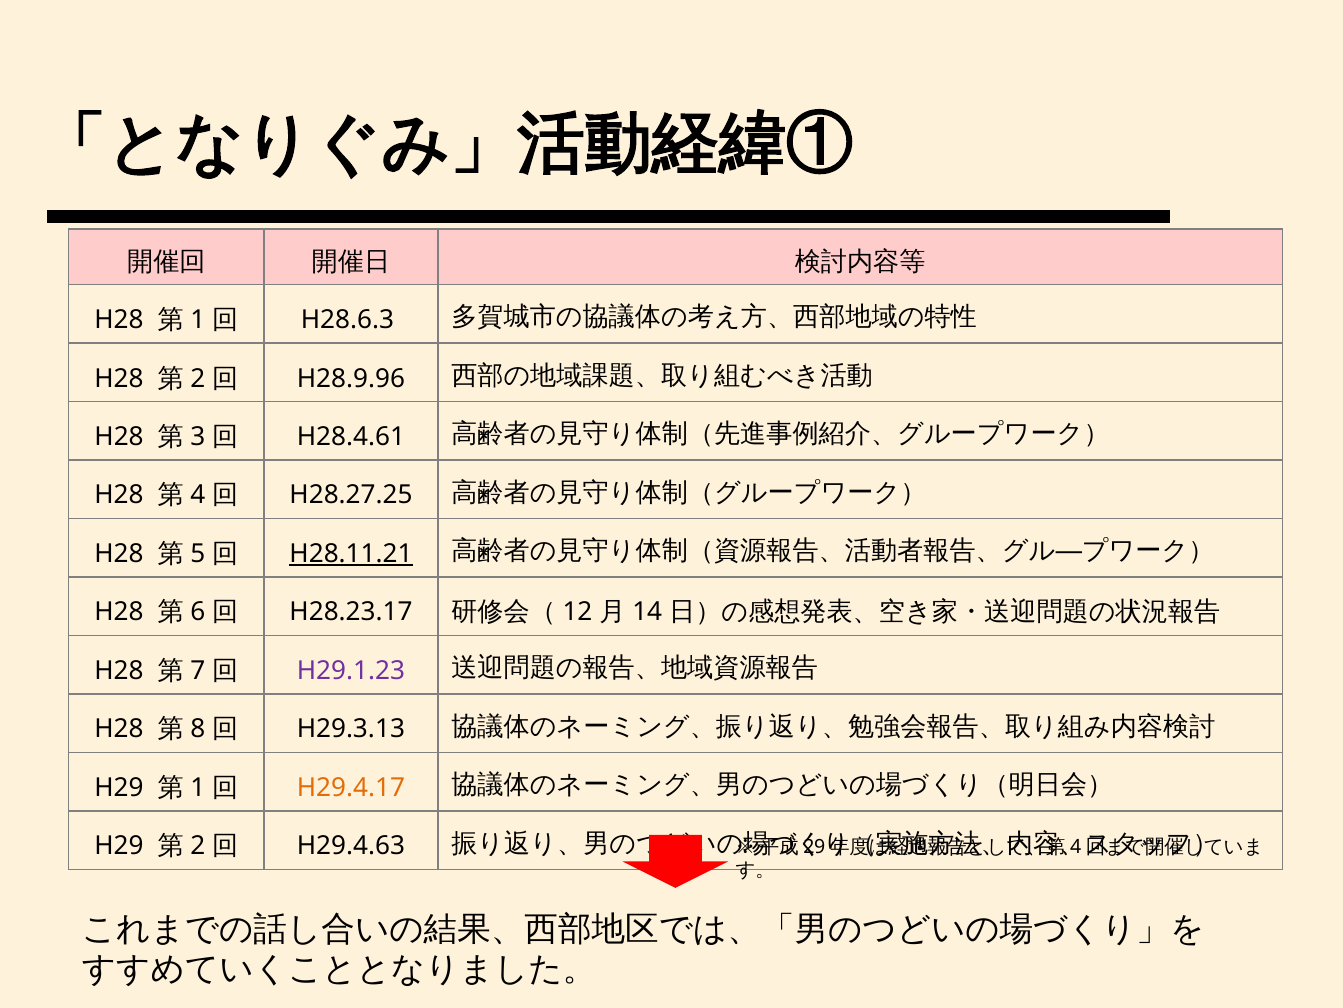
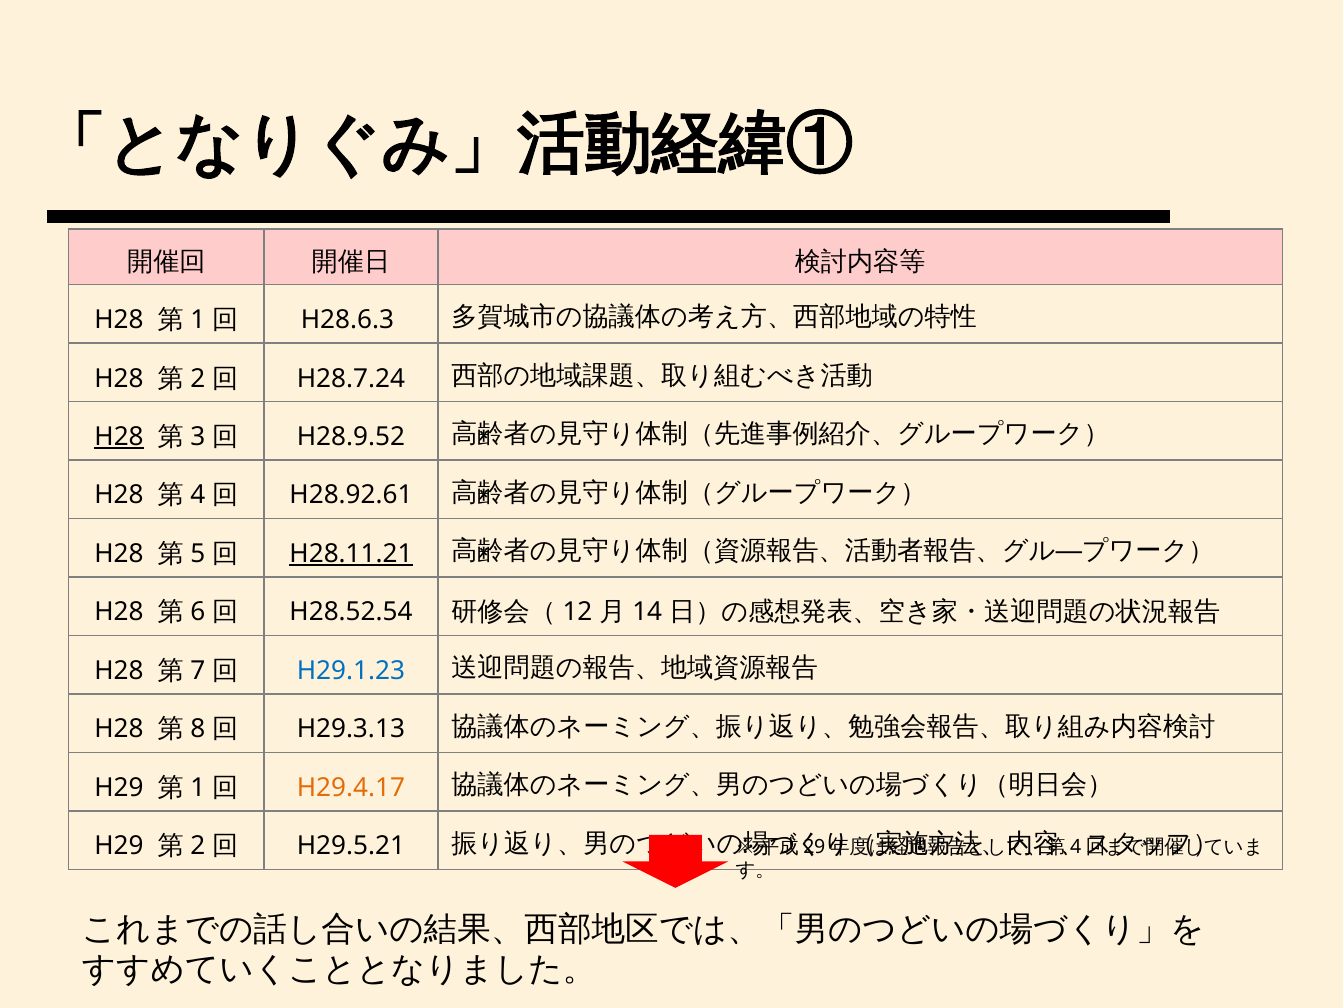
H28.9.96: H28.9.96 -> H28.7.24 (351, 378)
H28 underline: none -> present (119, 437)
H28.4.61: H28.4.61 -> H28.9.52 (351, 437)
H28.27.25: H28.27.25 -> H28.92.61 (351, 495)
H28.23.17: H28.23.17 -> H28.52.54 (351, 612)
H29.1.23 colour: purple -> blue (351, 670)
H29.4.63: H29.4.63 -> H29.5.21 (351, 846)
